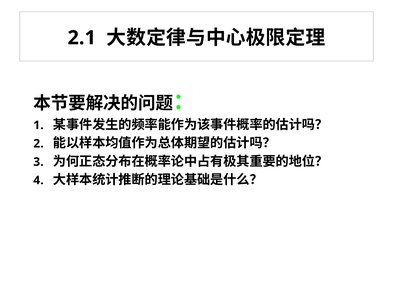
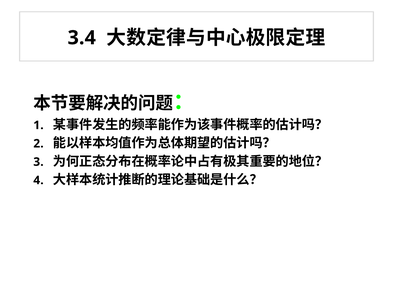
2.1: 2.1 -> 3.4 (82, 38)
